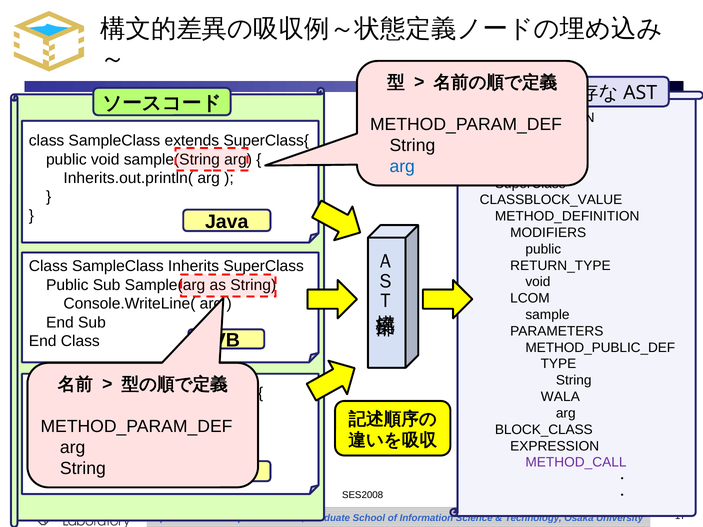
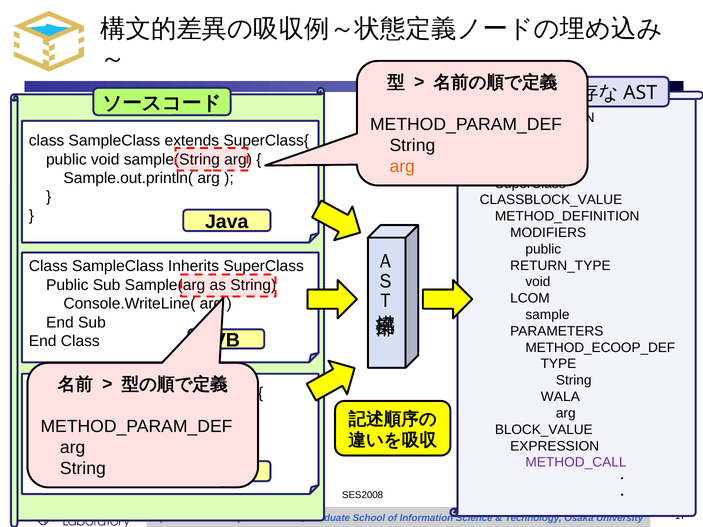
arg colour: blue -> orange (402, 167)
Inherits.out.println(: Inherits.out.println( -> Sample.out.println( (128, 178)
METHOD_PUBLIC_DEF: METHOD_PUBLIC_DEF -> METHOD_ECOOP_DEF (600, 348)
BLOCK_CLASS: BLOCK_CLASS -> BLOCK_VALUE (544, 430)
